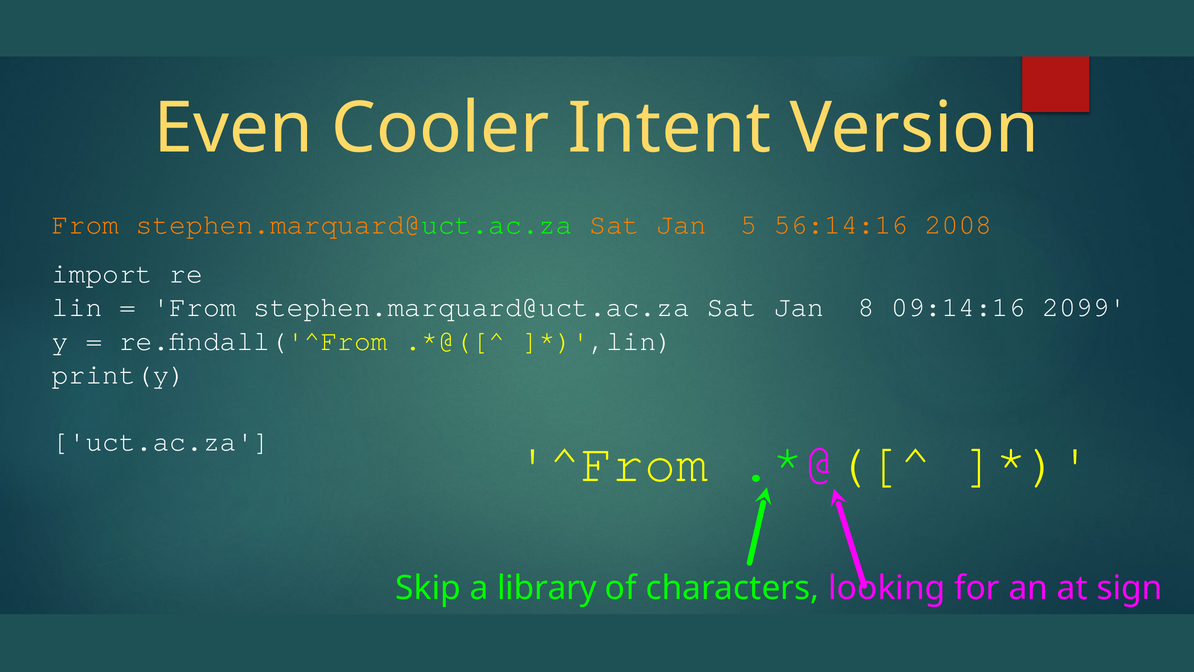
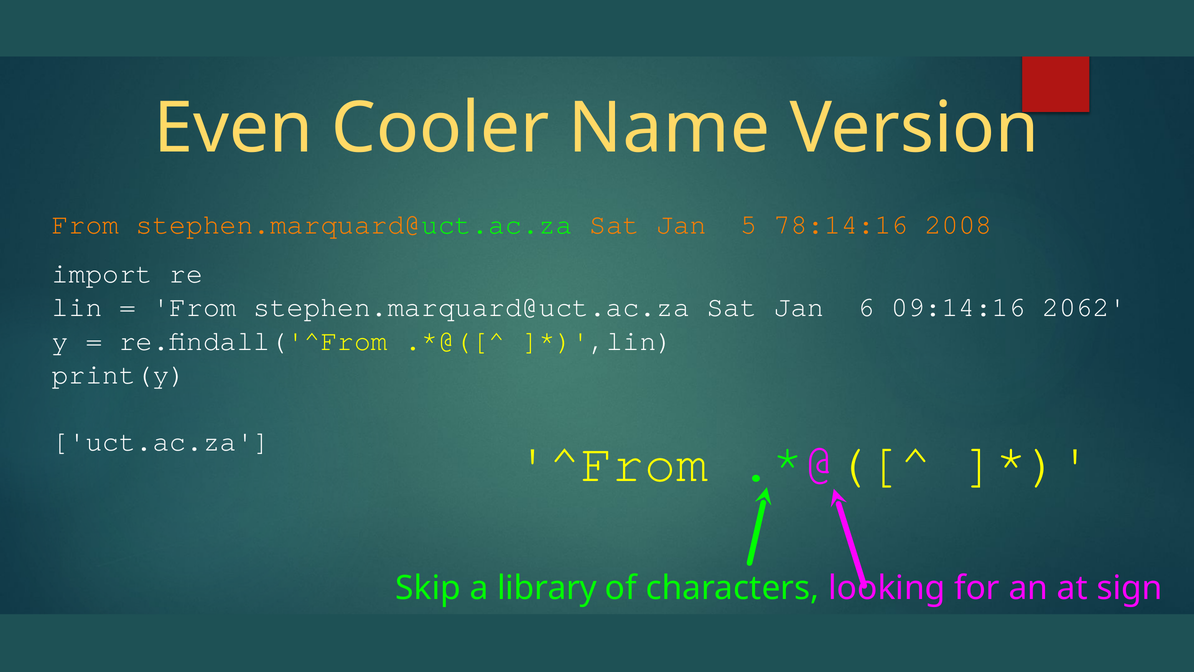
Intent: Intent -> Name (669, 128)
56:14:16: 56:14:16 -> 78:14:16 (841, 224)
8: 8 -> 6 (866, 307)
2099: 2099 -> 2062 (1084, 307)
